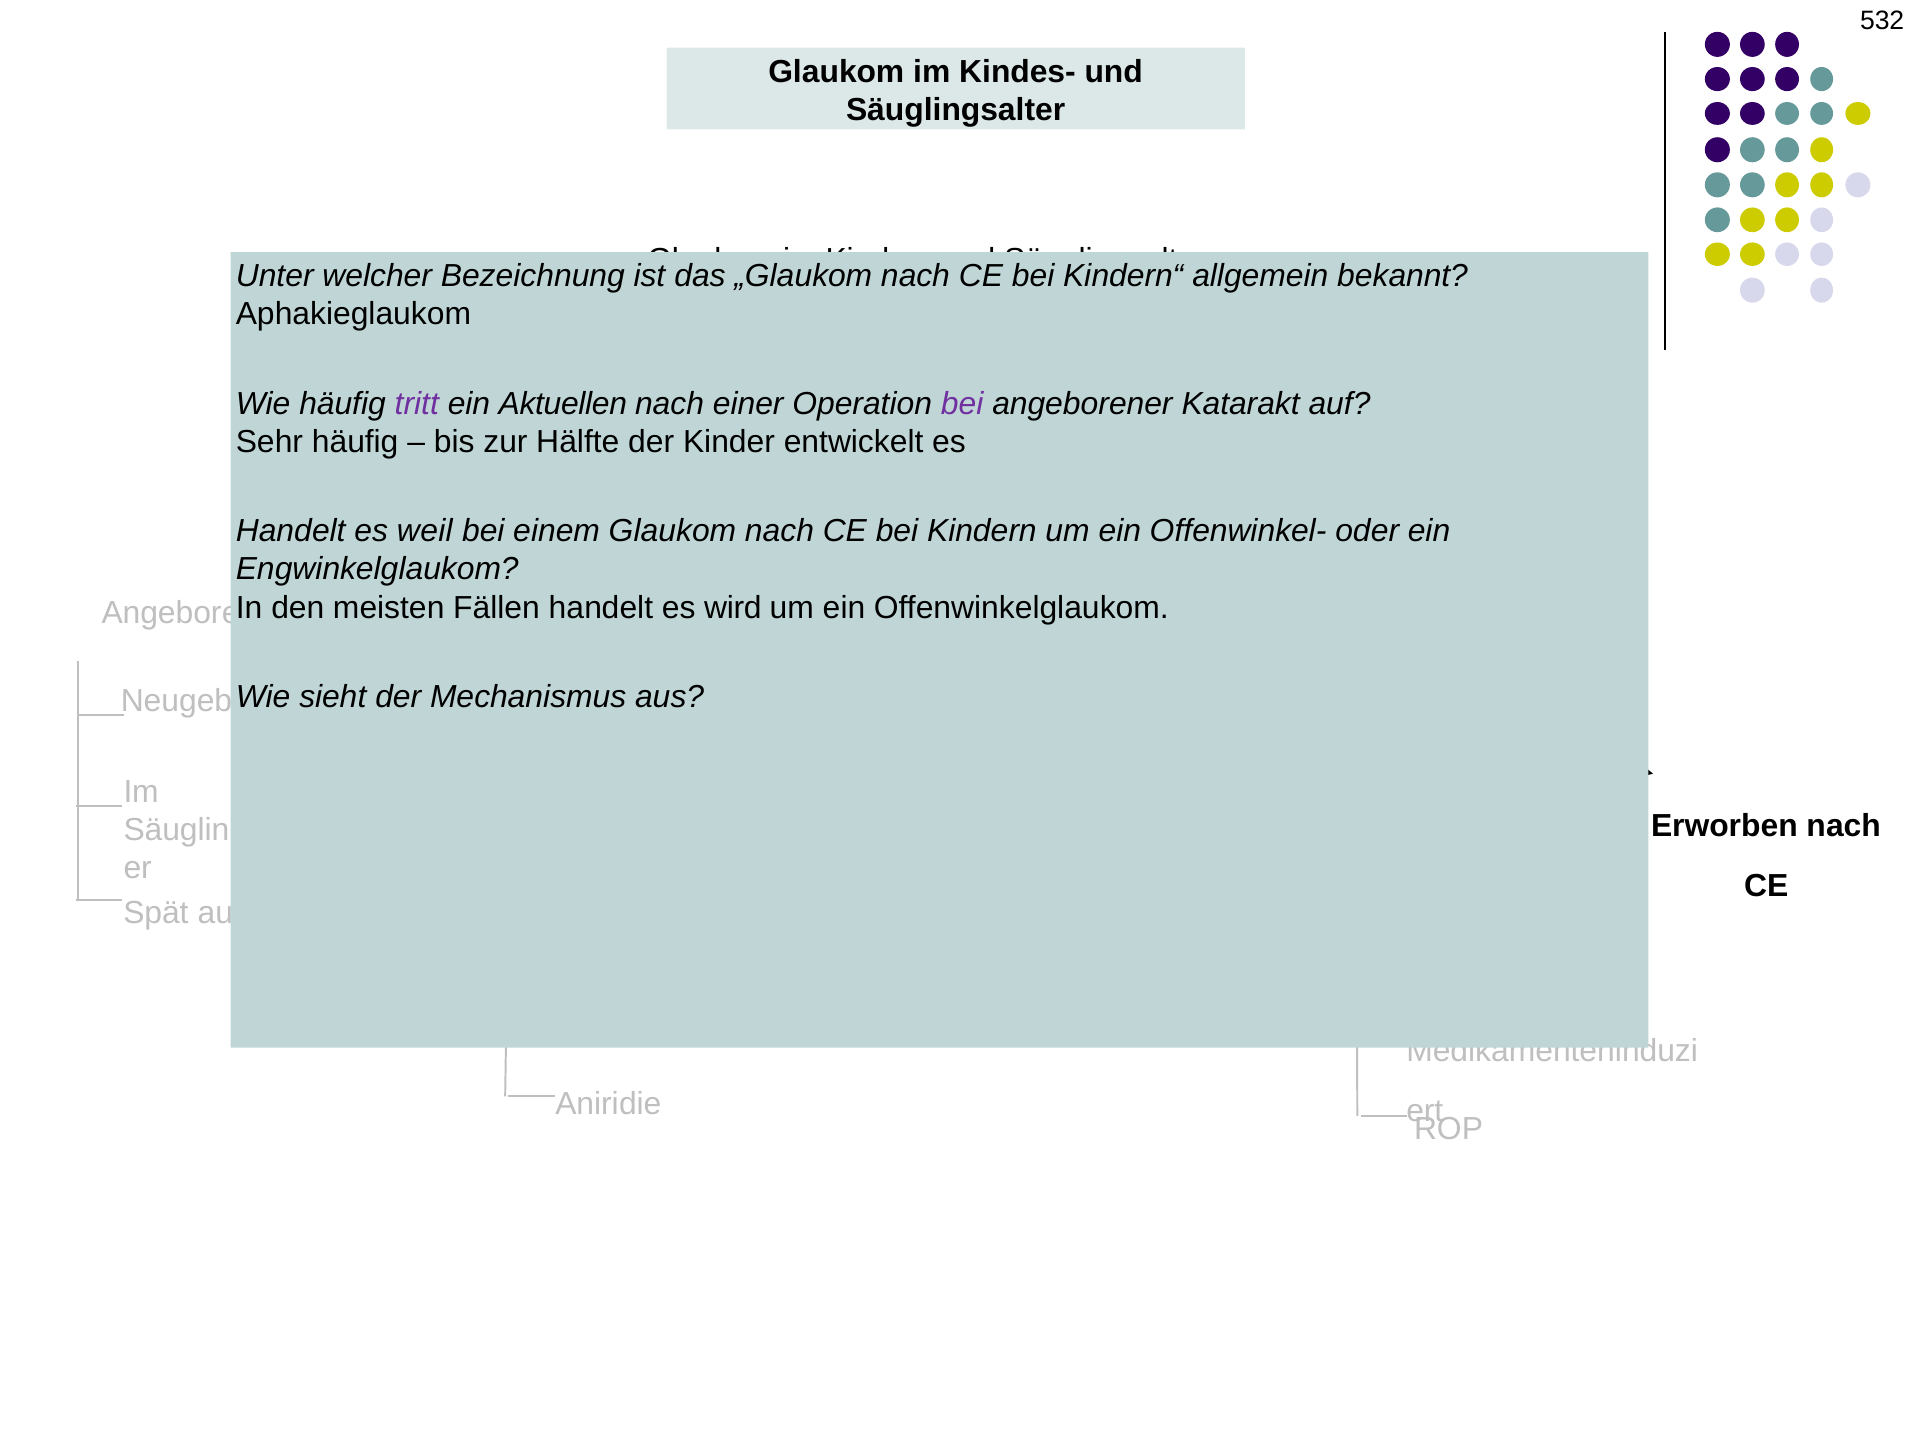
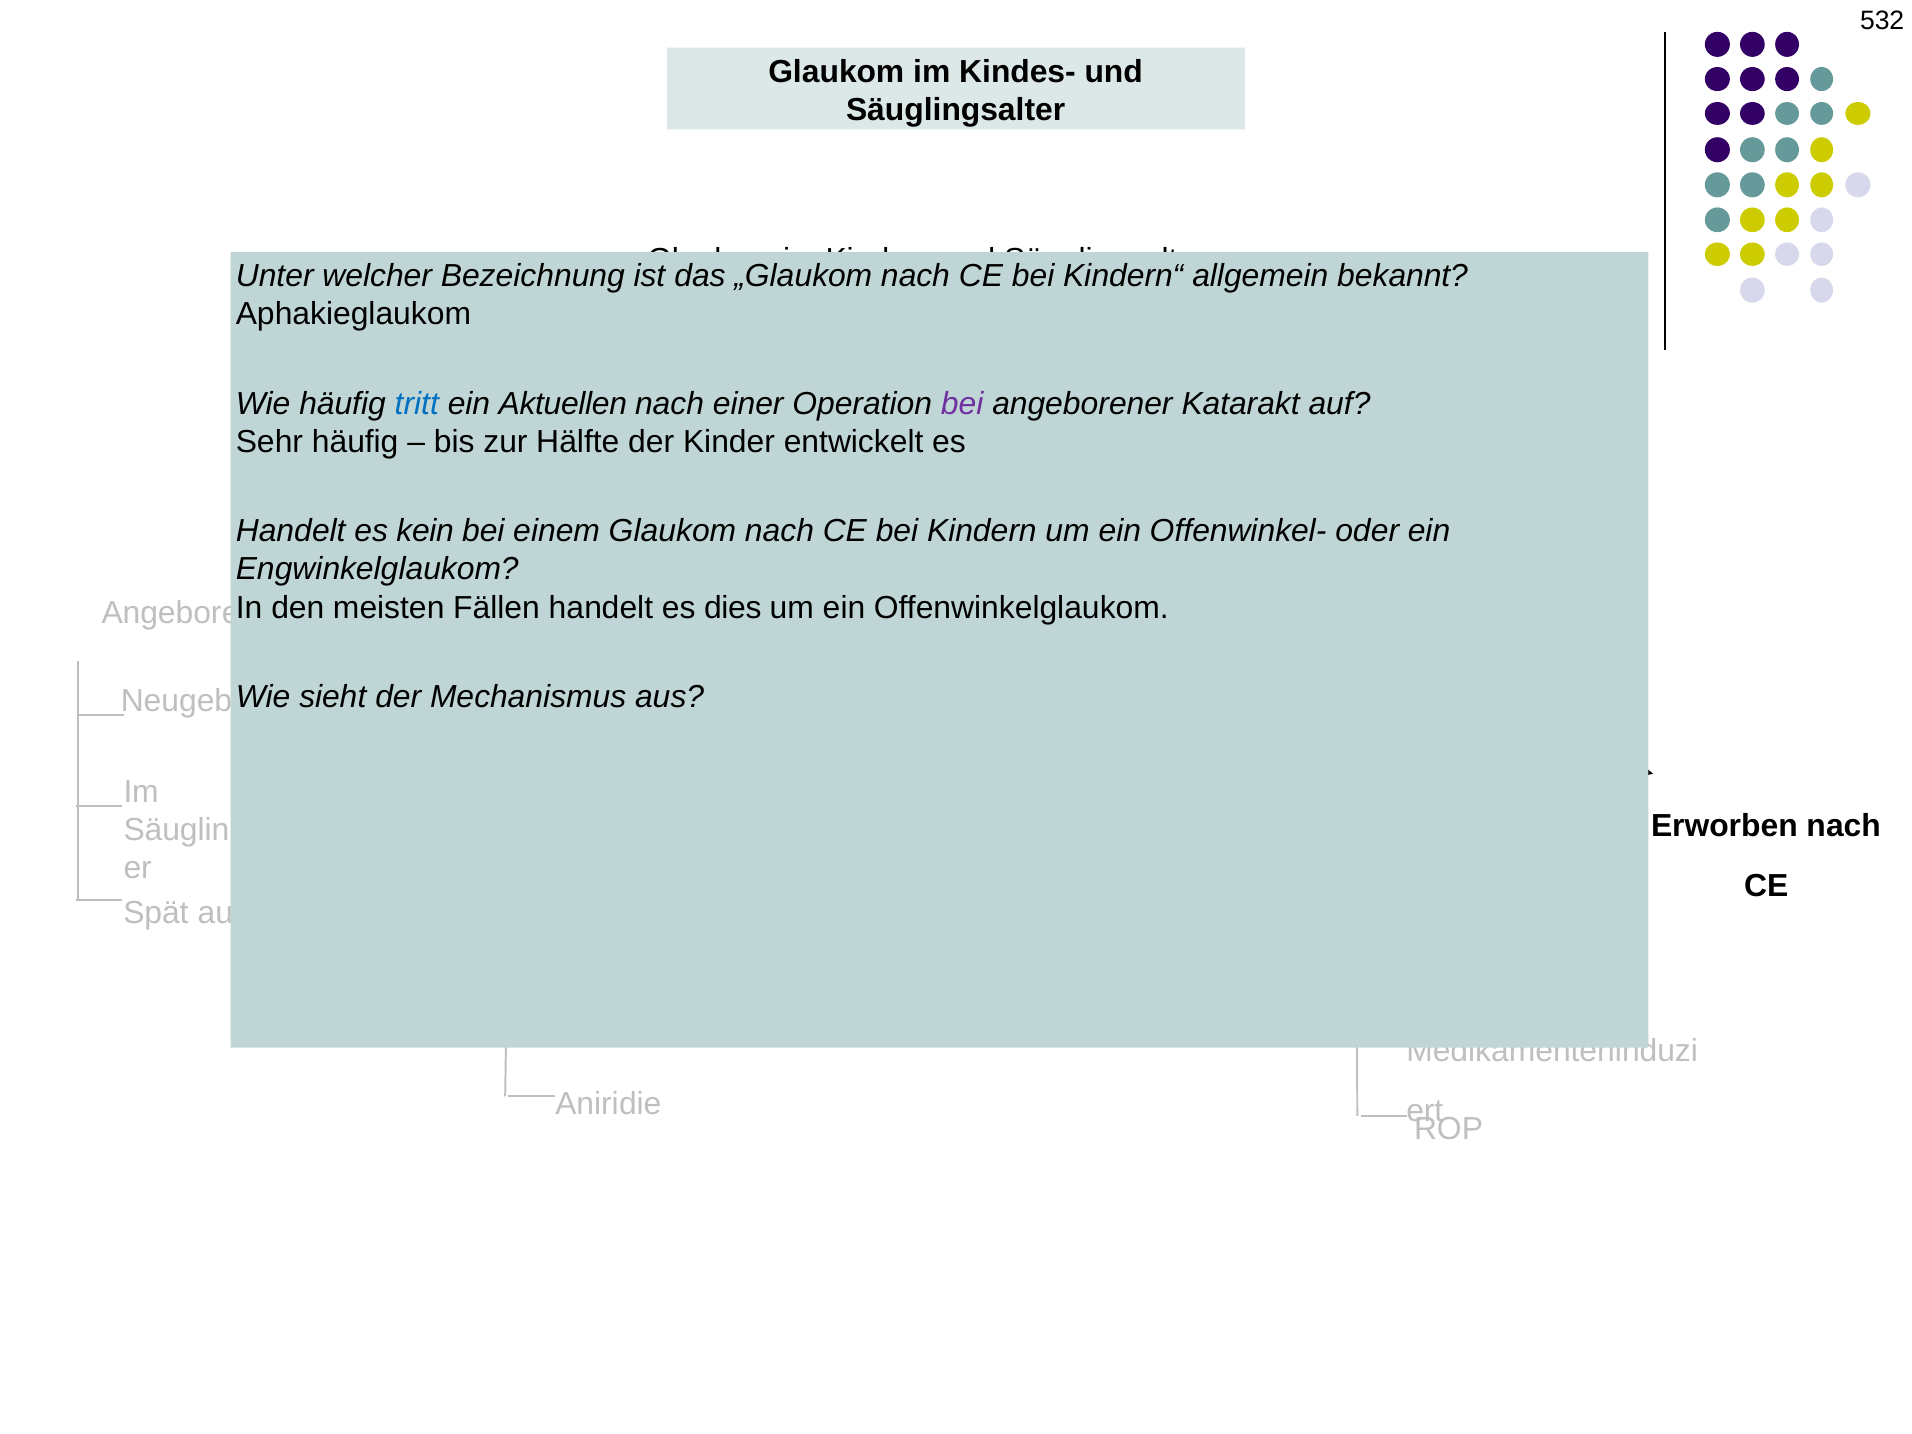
tritt colour: purple -> blue (417, 404)
weil: weil -> kein (425, 531)
wird: wird -> dies (733, 608)
